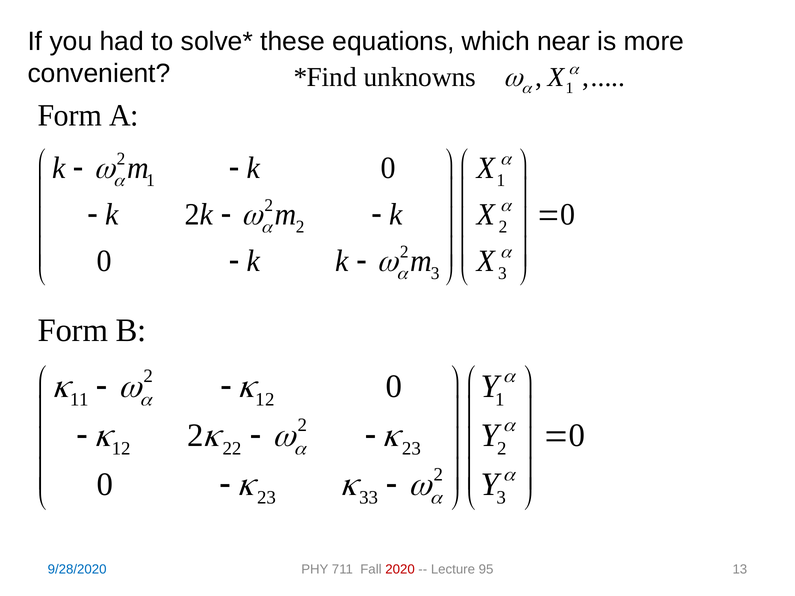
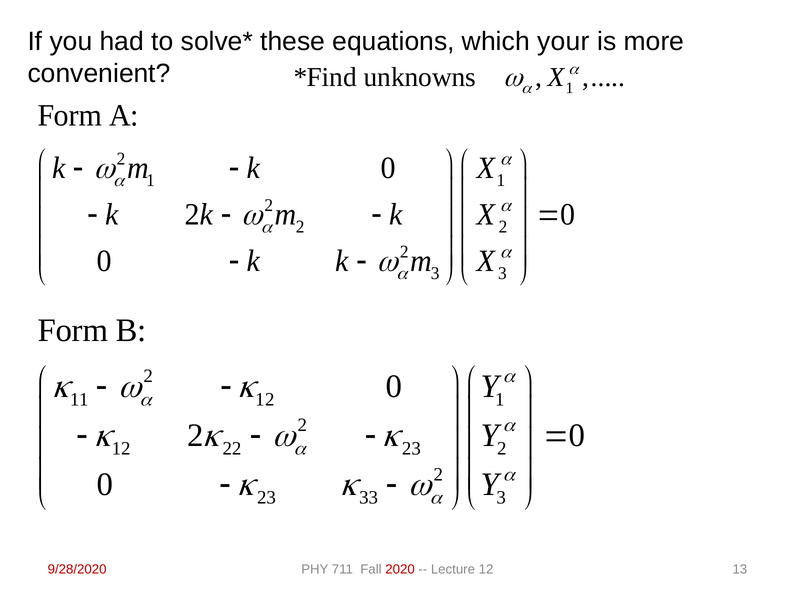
near: near -> your (563, 42)
9/28/2020 colour: blue -> red (77, 569)
Lecture 95: 95 -> 12 (486, 569)
